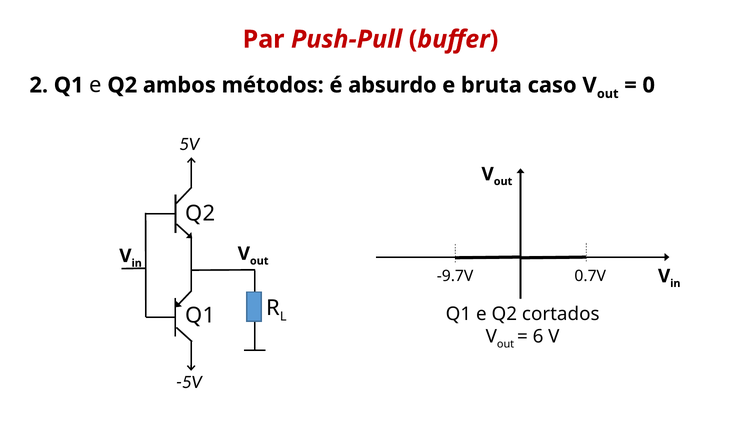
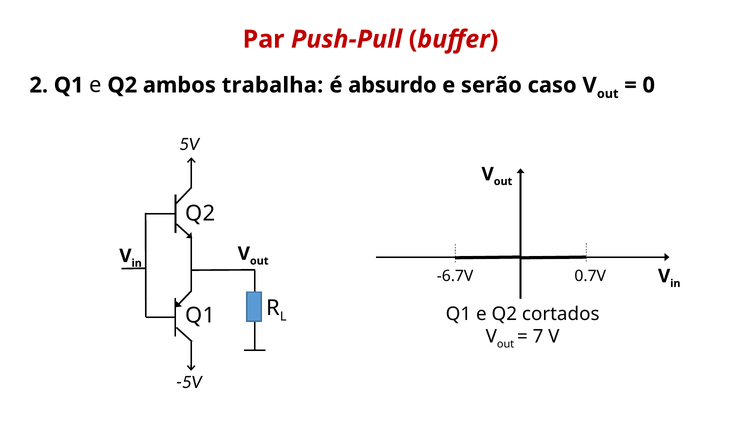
métodos: métodos -> trabalha (273, 85)
bruta: bruta -> serão (491, 85)
-9.7V: -9.7V -> -6.7V (455, 276)
6: 6 -> 7 (538, 337)
